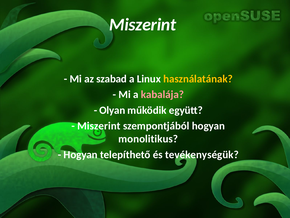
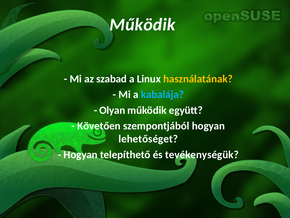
Miszerint: Miszerint -> Működik (143, 25)
kabalája colour: pink -> light blue (162, 94)
Miszerint: Miszerint -> Követően (99, 126)
monolitikus: monolitikus -> lehetőséget (148, 139)
